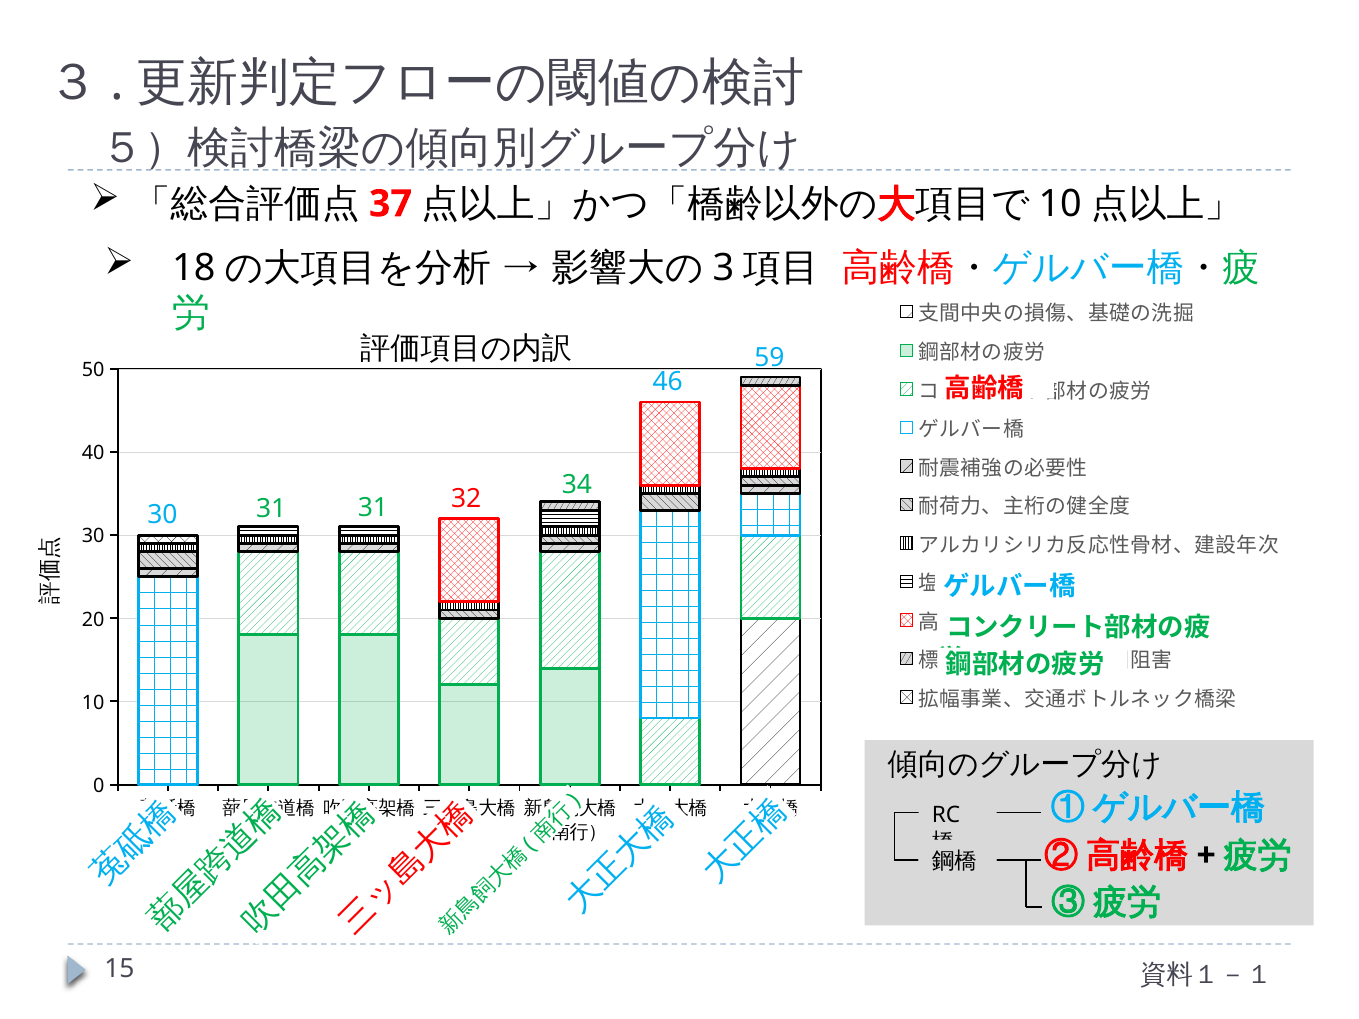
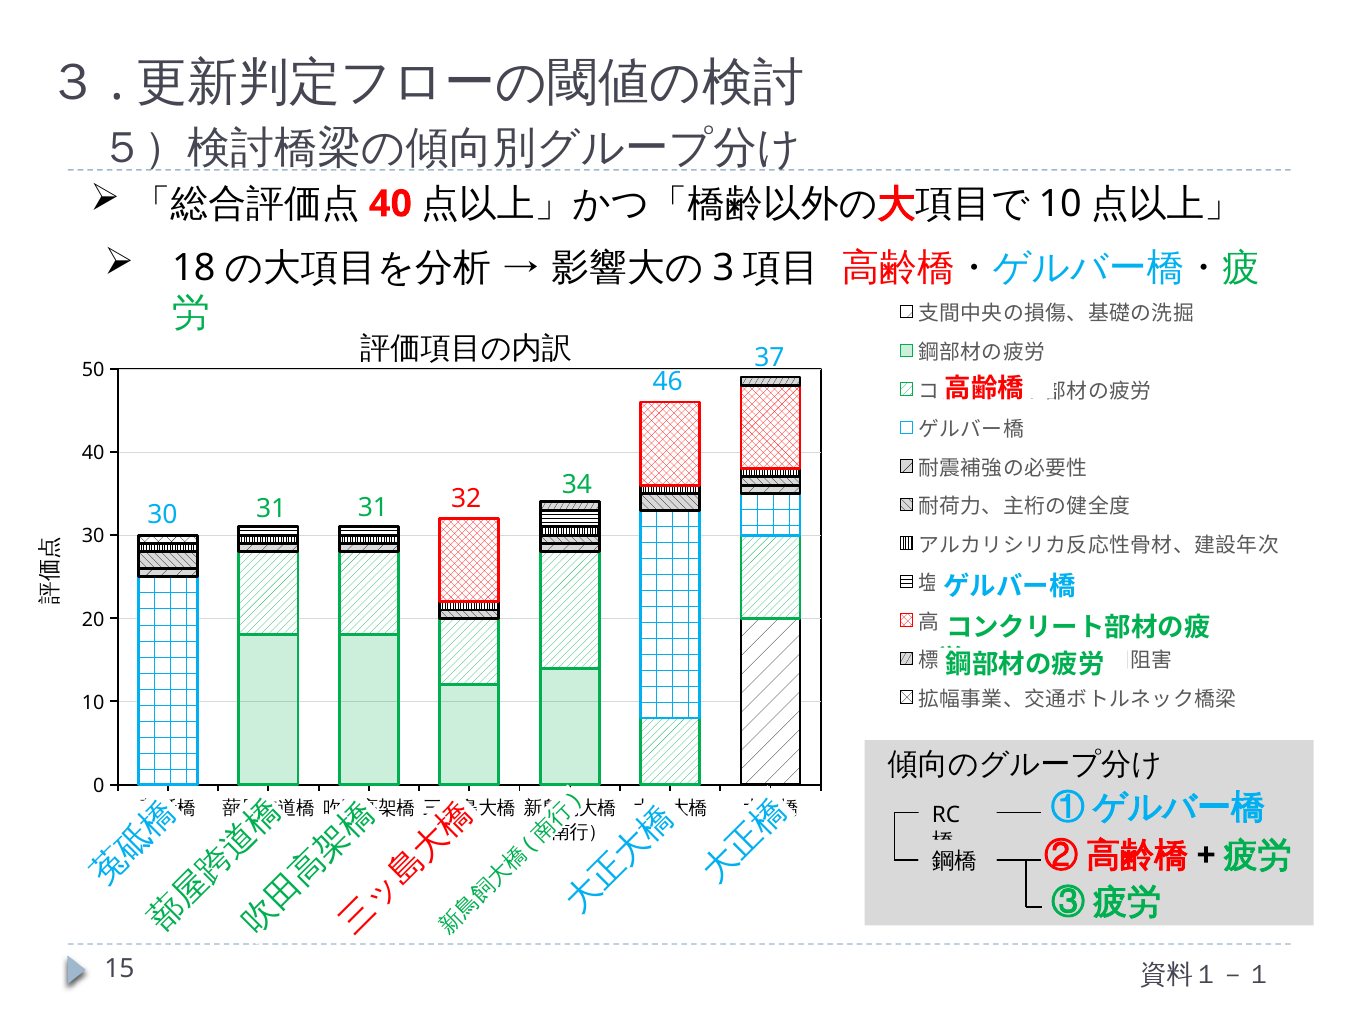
37: 37 -> 40 (390, 204)
59: 59 -> 37 (769, 358)
